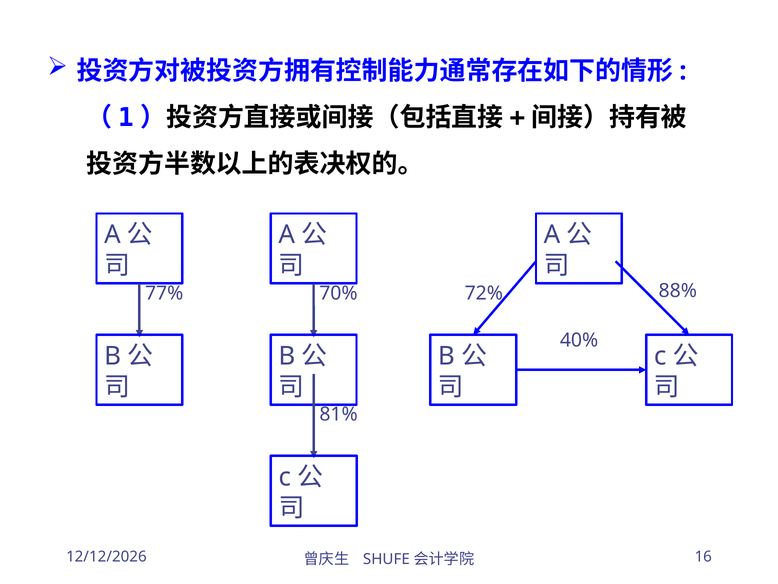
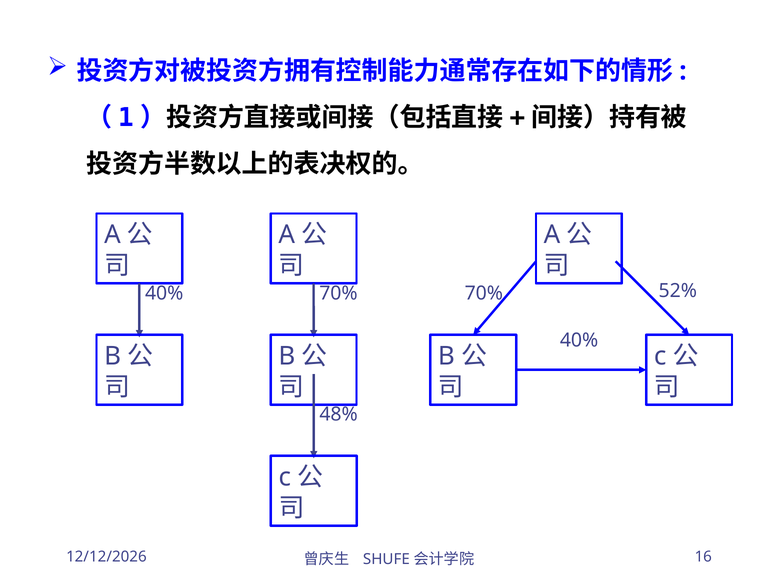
88%: 88% -> 52% (678, 291)
77%: 77% -> 40% (164, 293)
72%: 72% -> 70% (484, 293)
81%: 81% -> 48% (339, 414)
